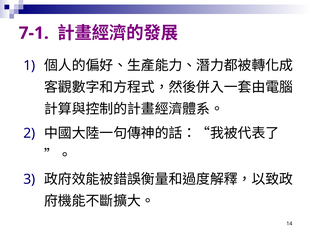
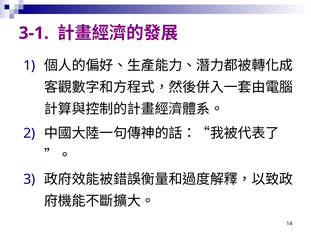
7-1: 7-1 -> 3-1 (34, 33)
